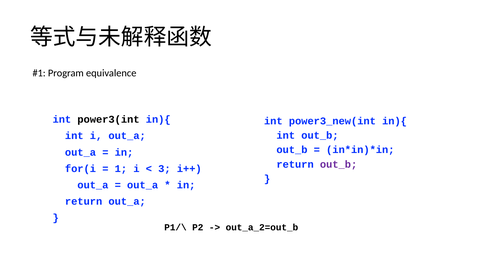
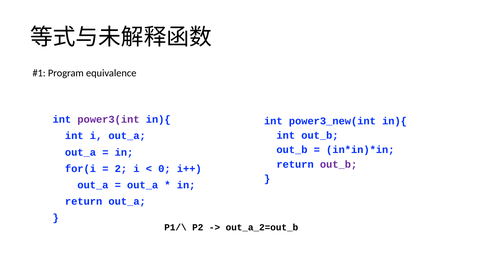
power3(int colour: black -> purple (108, 120)
1: 1 -> 2 (121, 169)
3: 3 -> 0 (164, 169)
